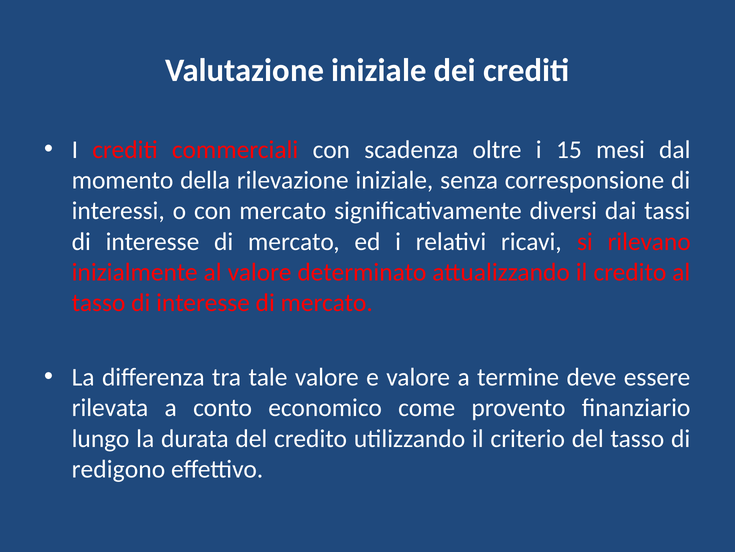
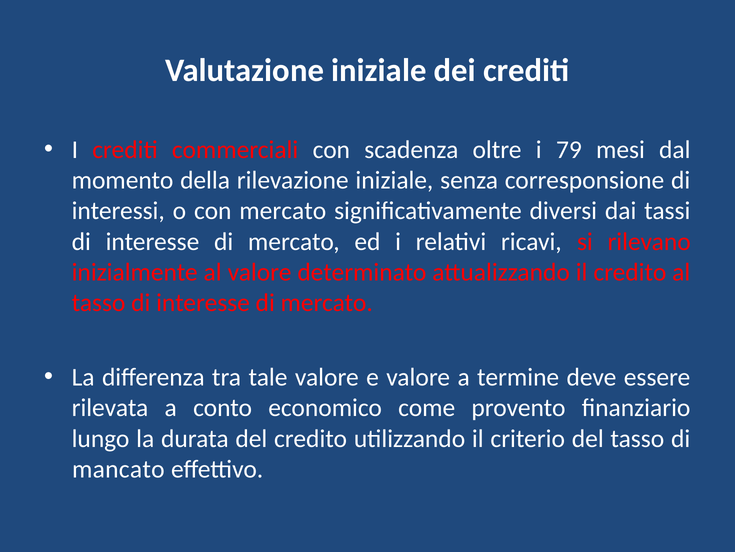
15: 15 -> 79 (569, 149)
redigono: redigono -> mancato (118, 469)
